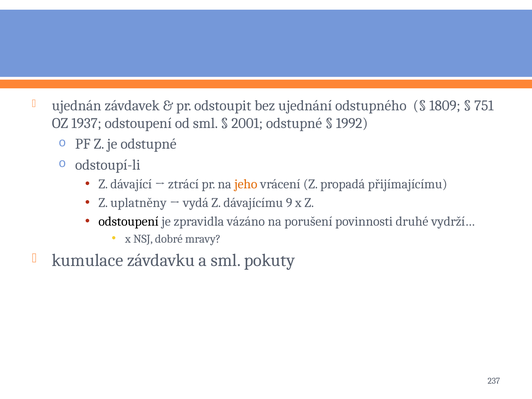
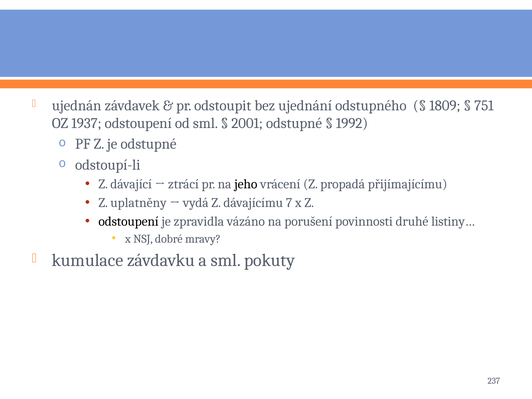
jeho colour: orange -> black (246, 184)
9: 9 -> 7 (289, 203)
vydrží…: vydrží… -> listiny… (453, 221)
